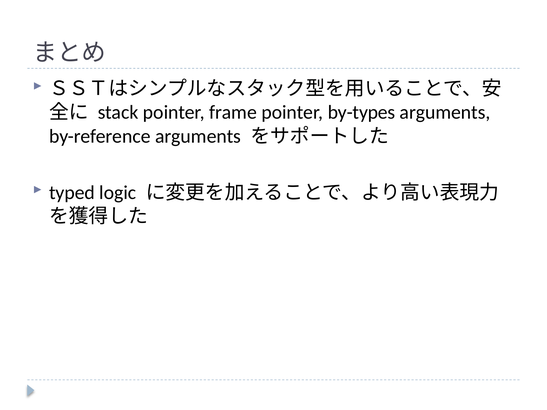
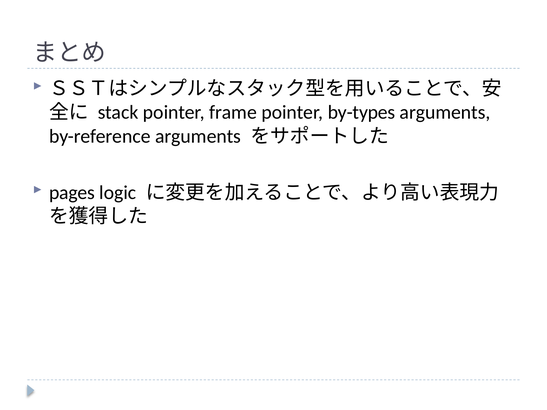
typed: typed -> pages (72, 193)
